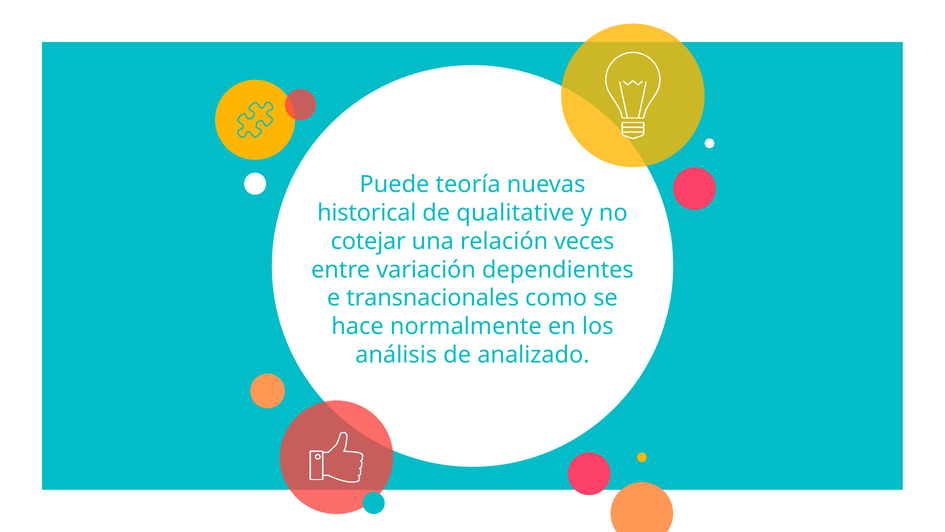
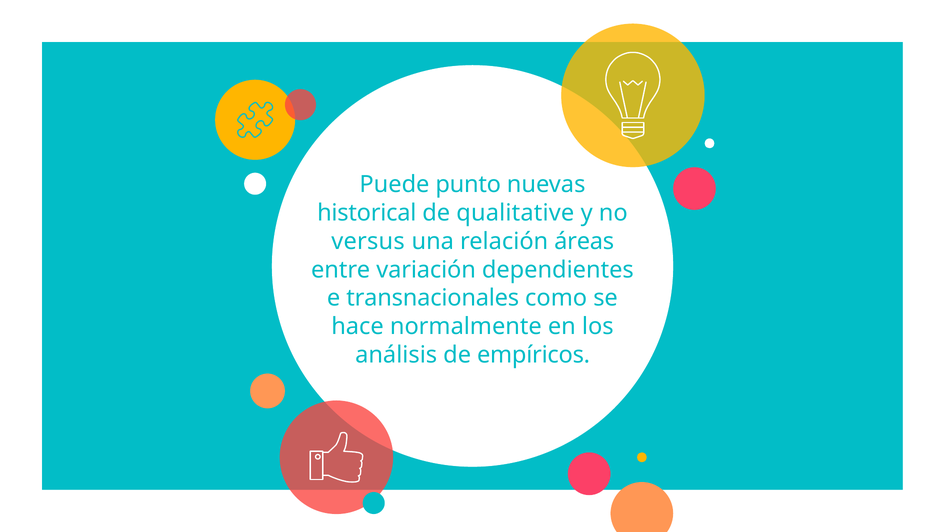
teoría: teoría -> punto (468, 185)
cotejar: cotejar -> versus (368, 241)
veces: veces -> áreas (584, 241)
analizado: analizado -> empíricos (534, 355)
